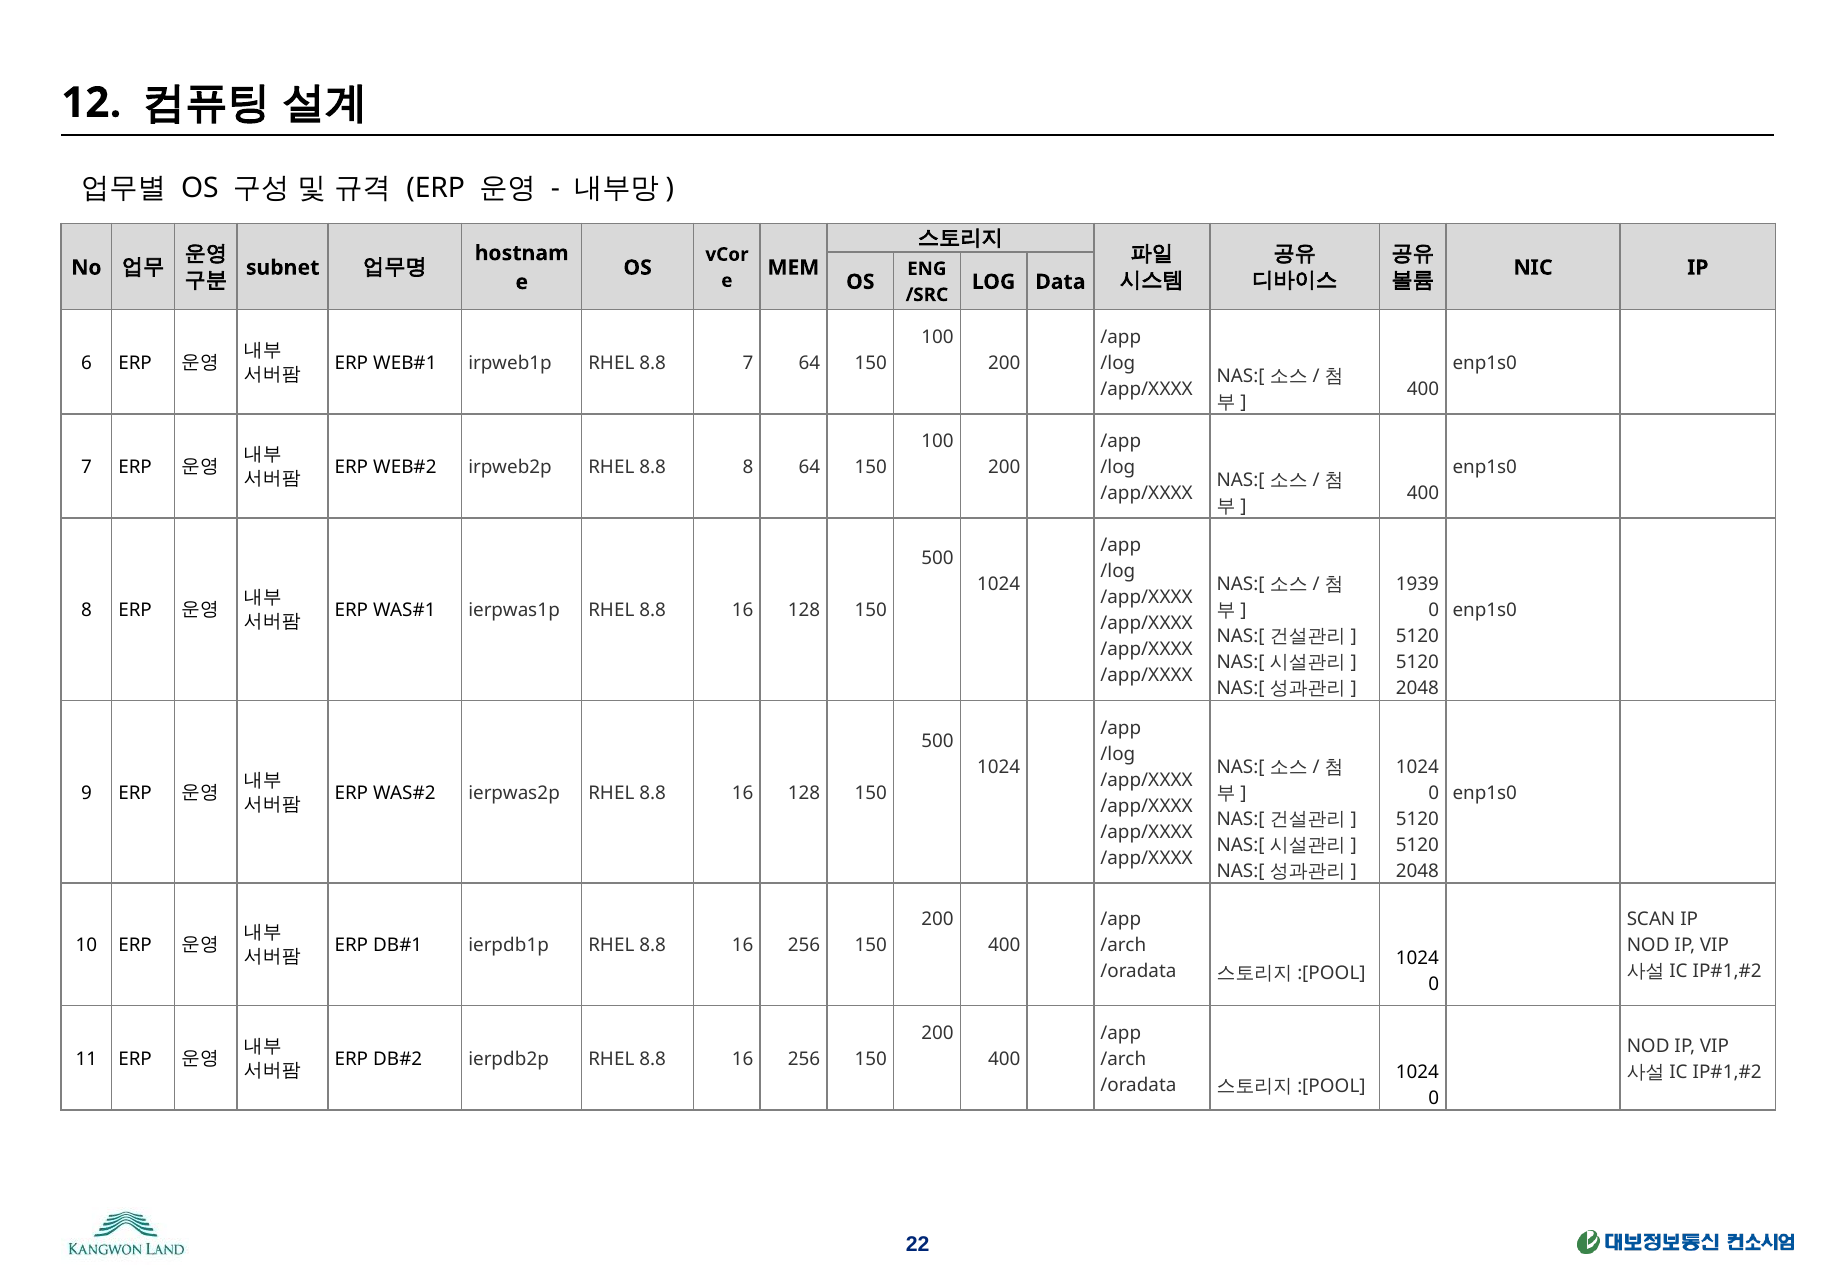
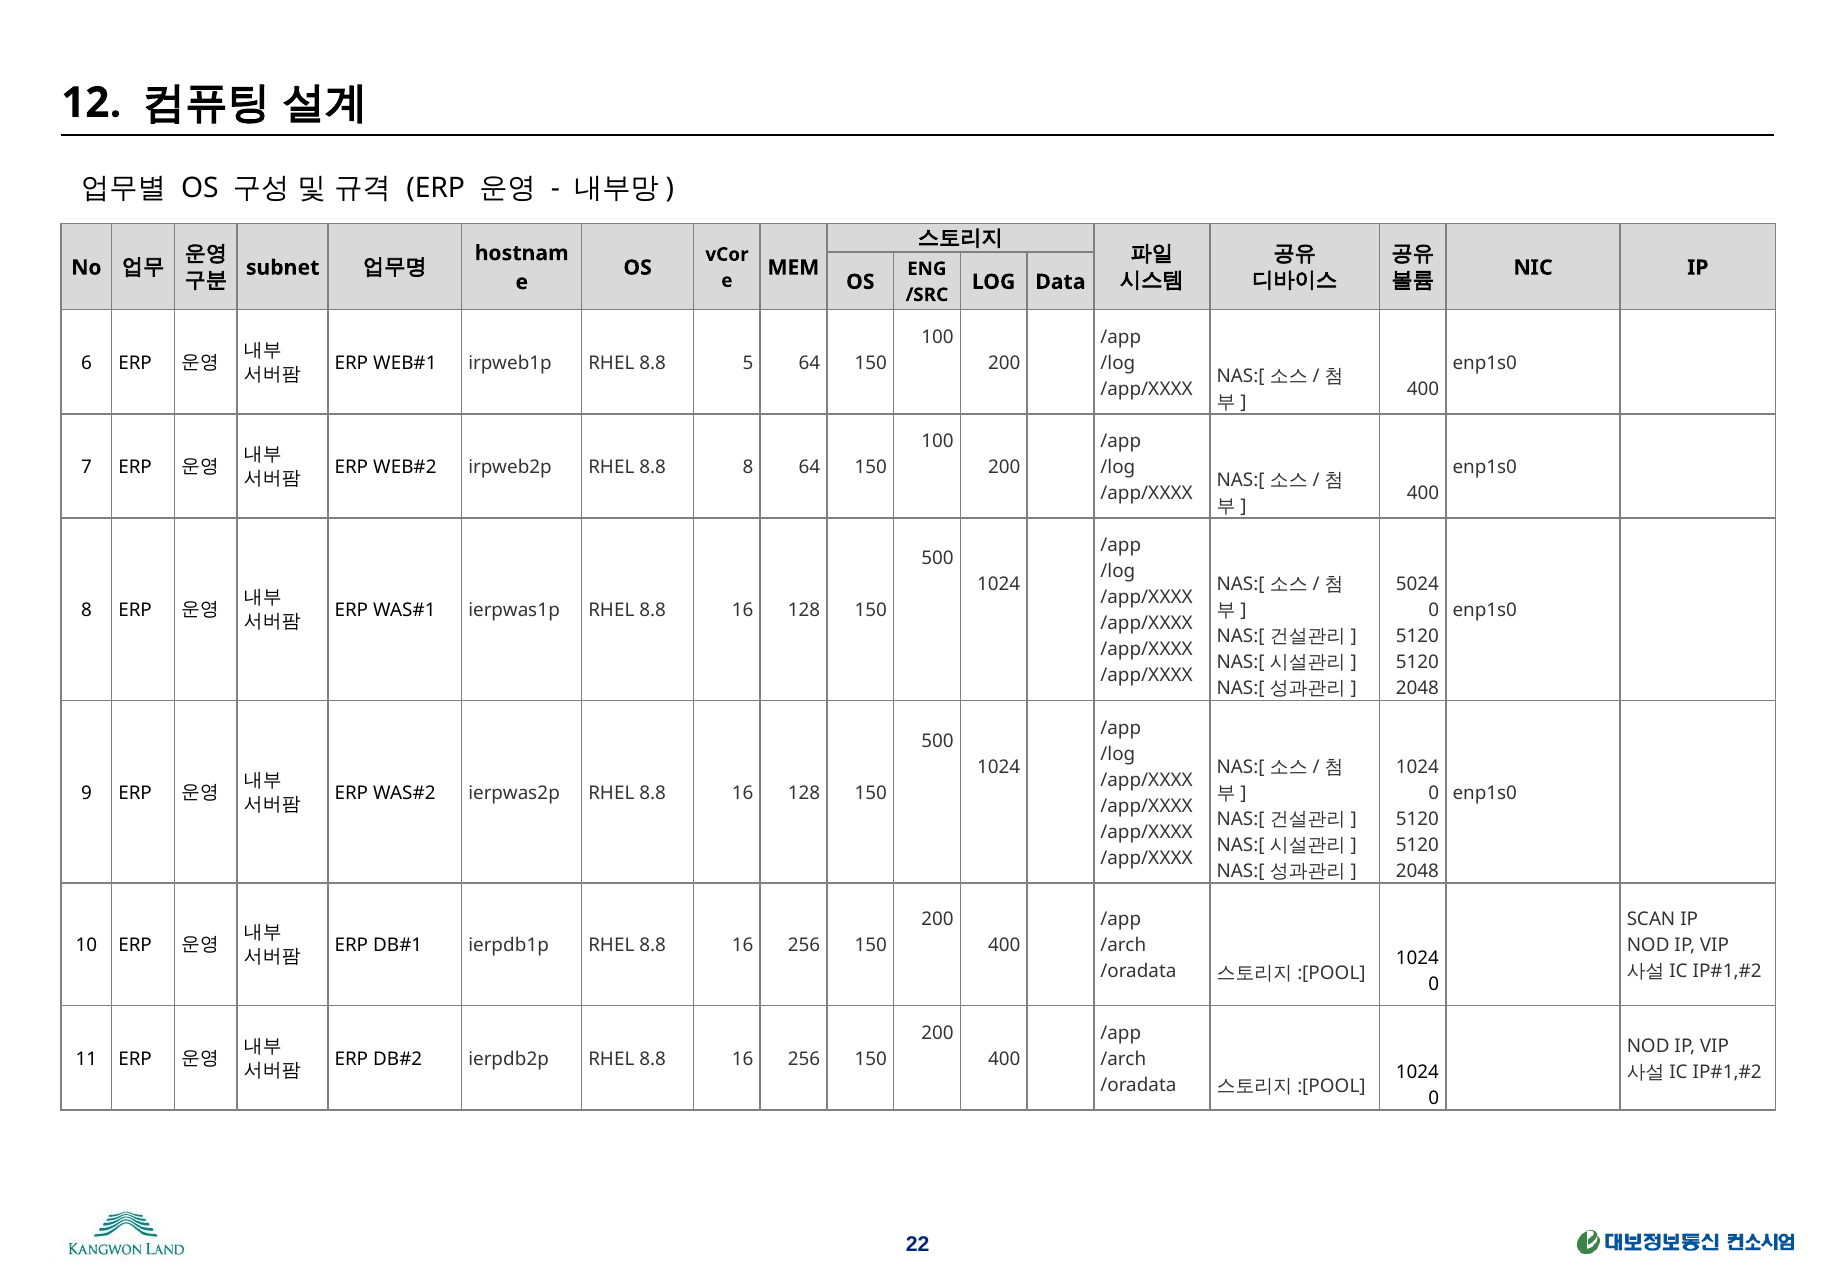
8.8 7: 7 -> 5 (748, 363)
1939: 1939 -> 5024 (1417, 584)
